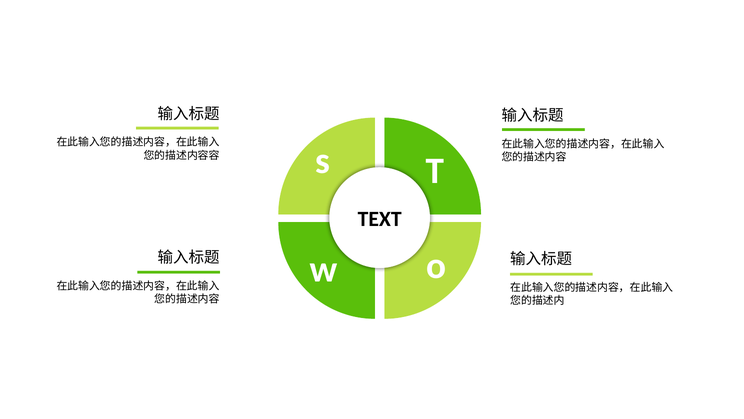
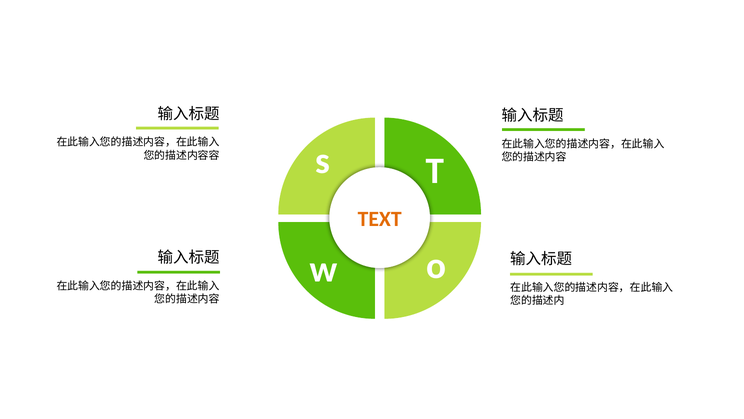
TEXT colour: black -> orange (380, 219)
